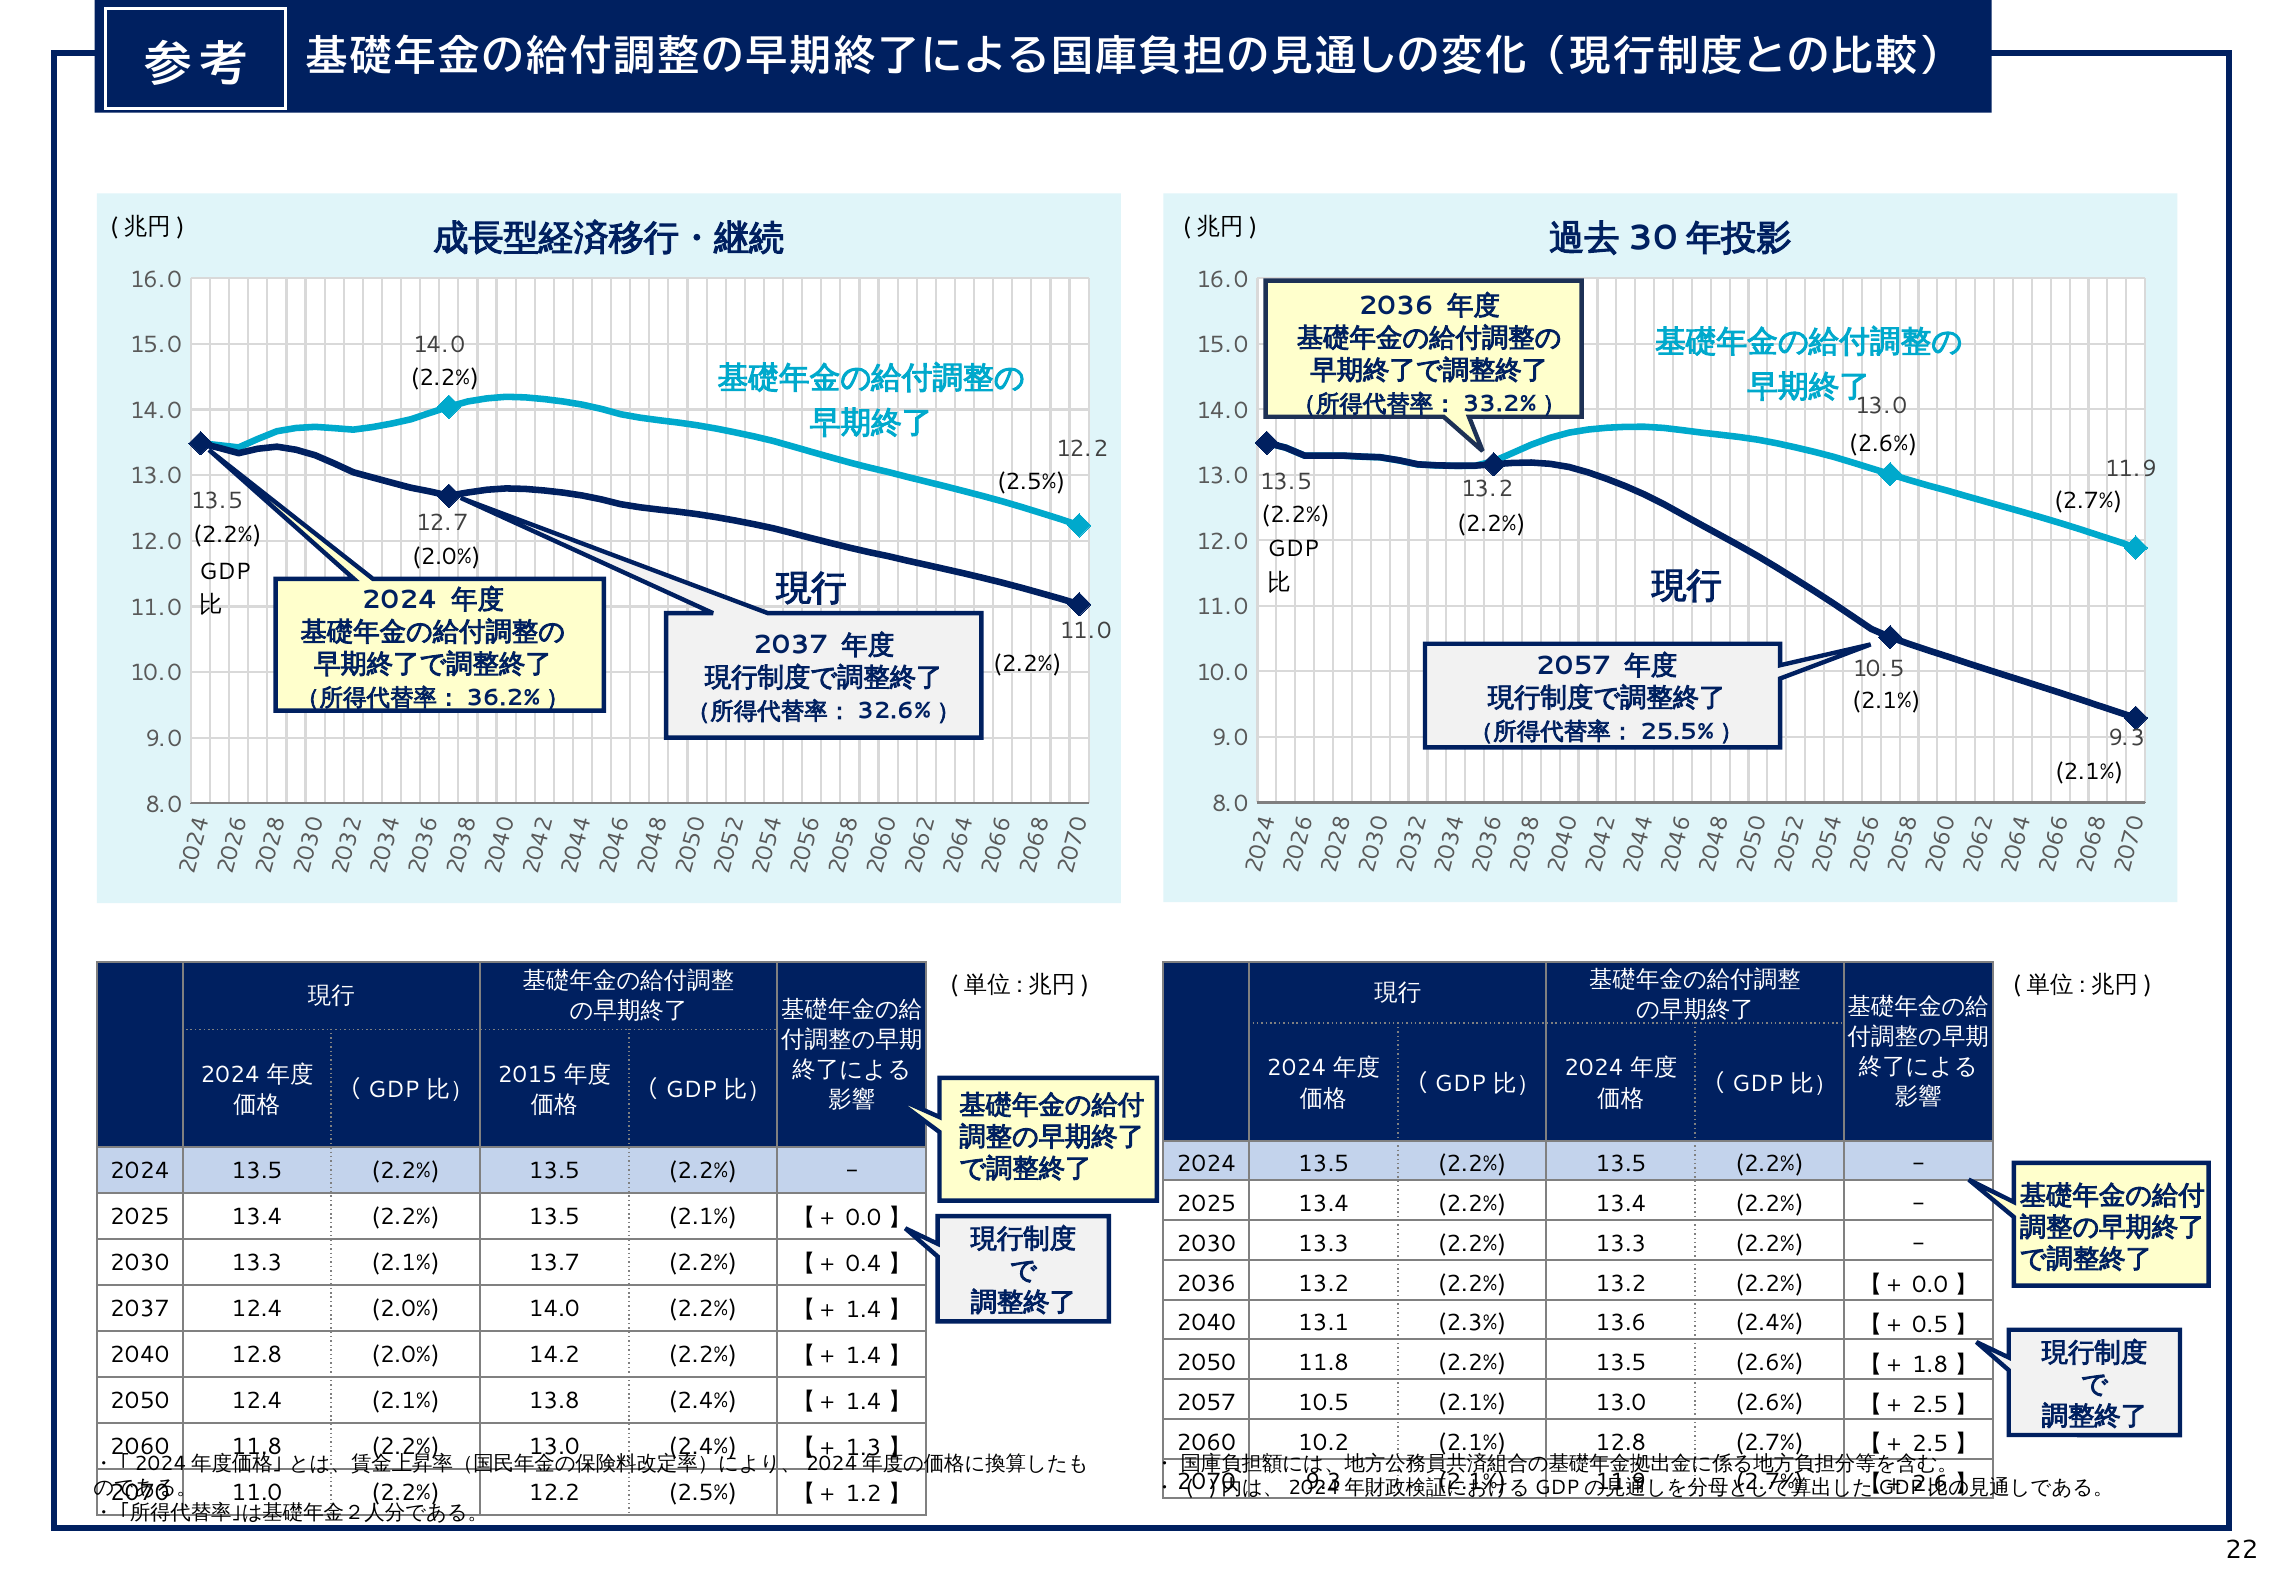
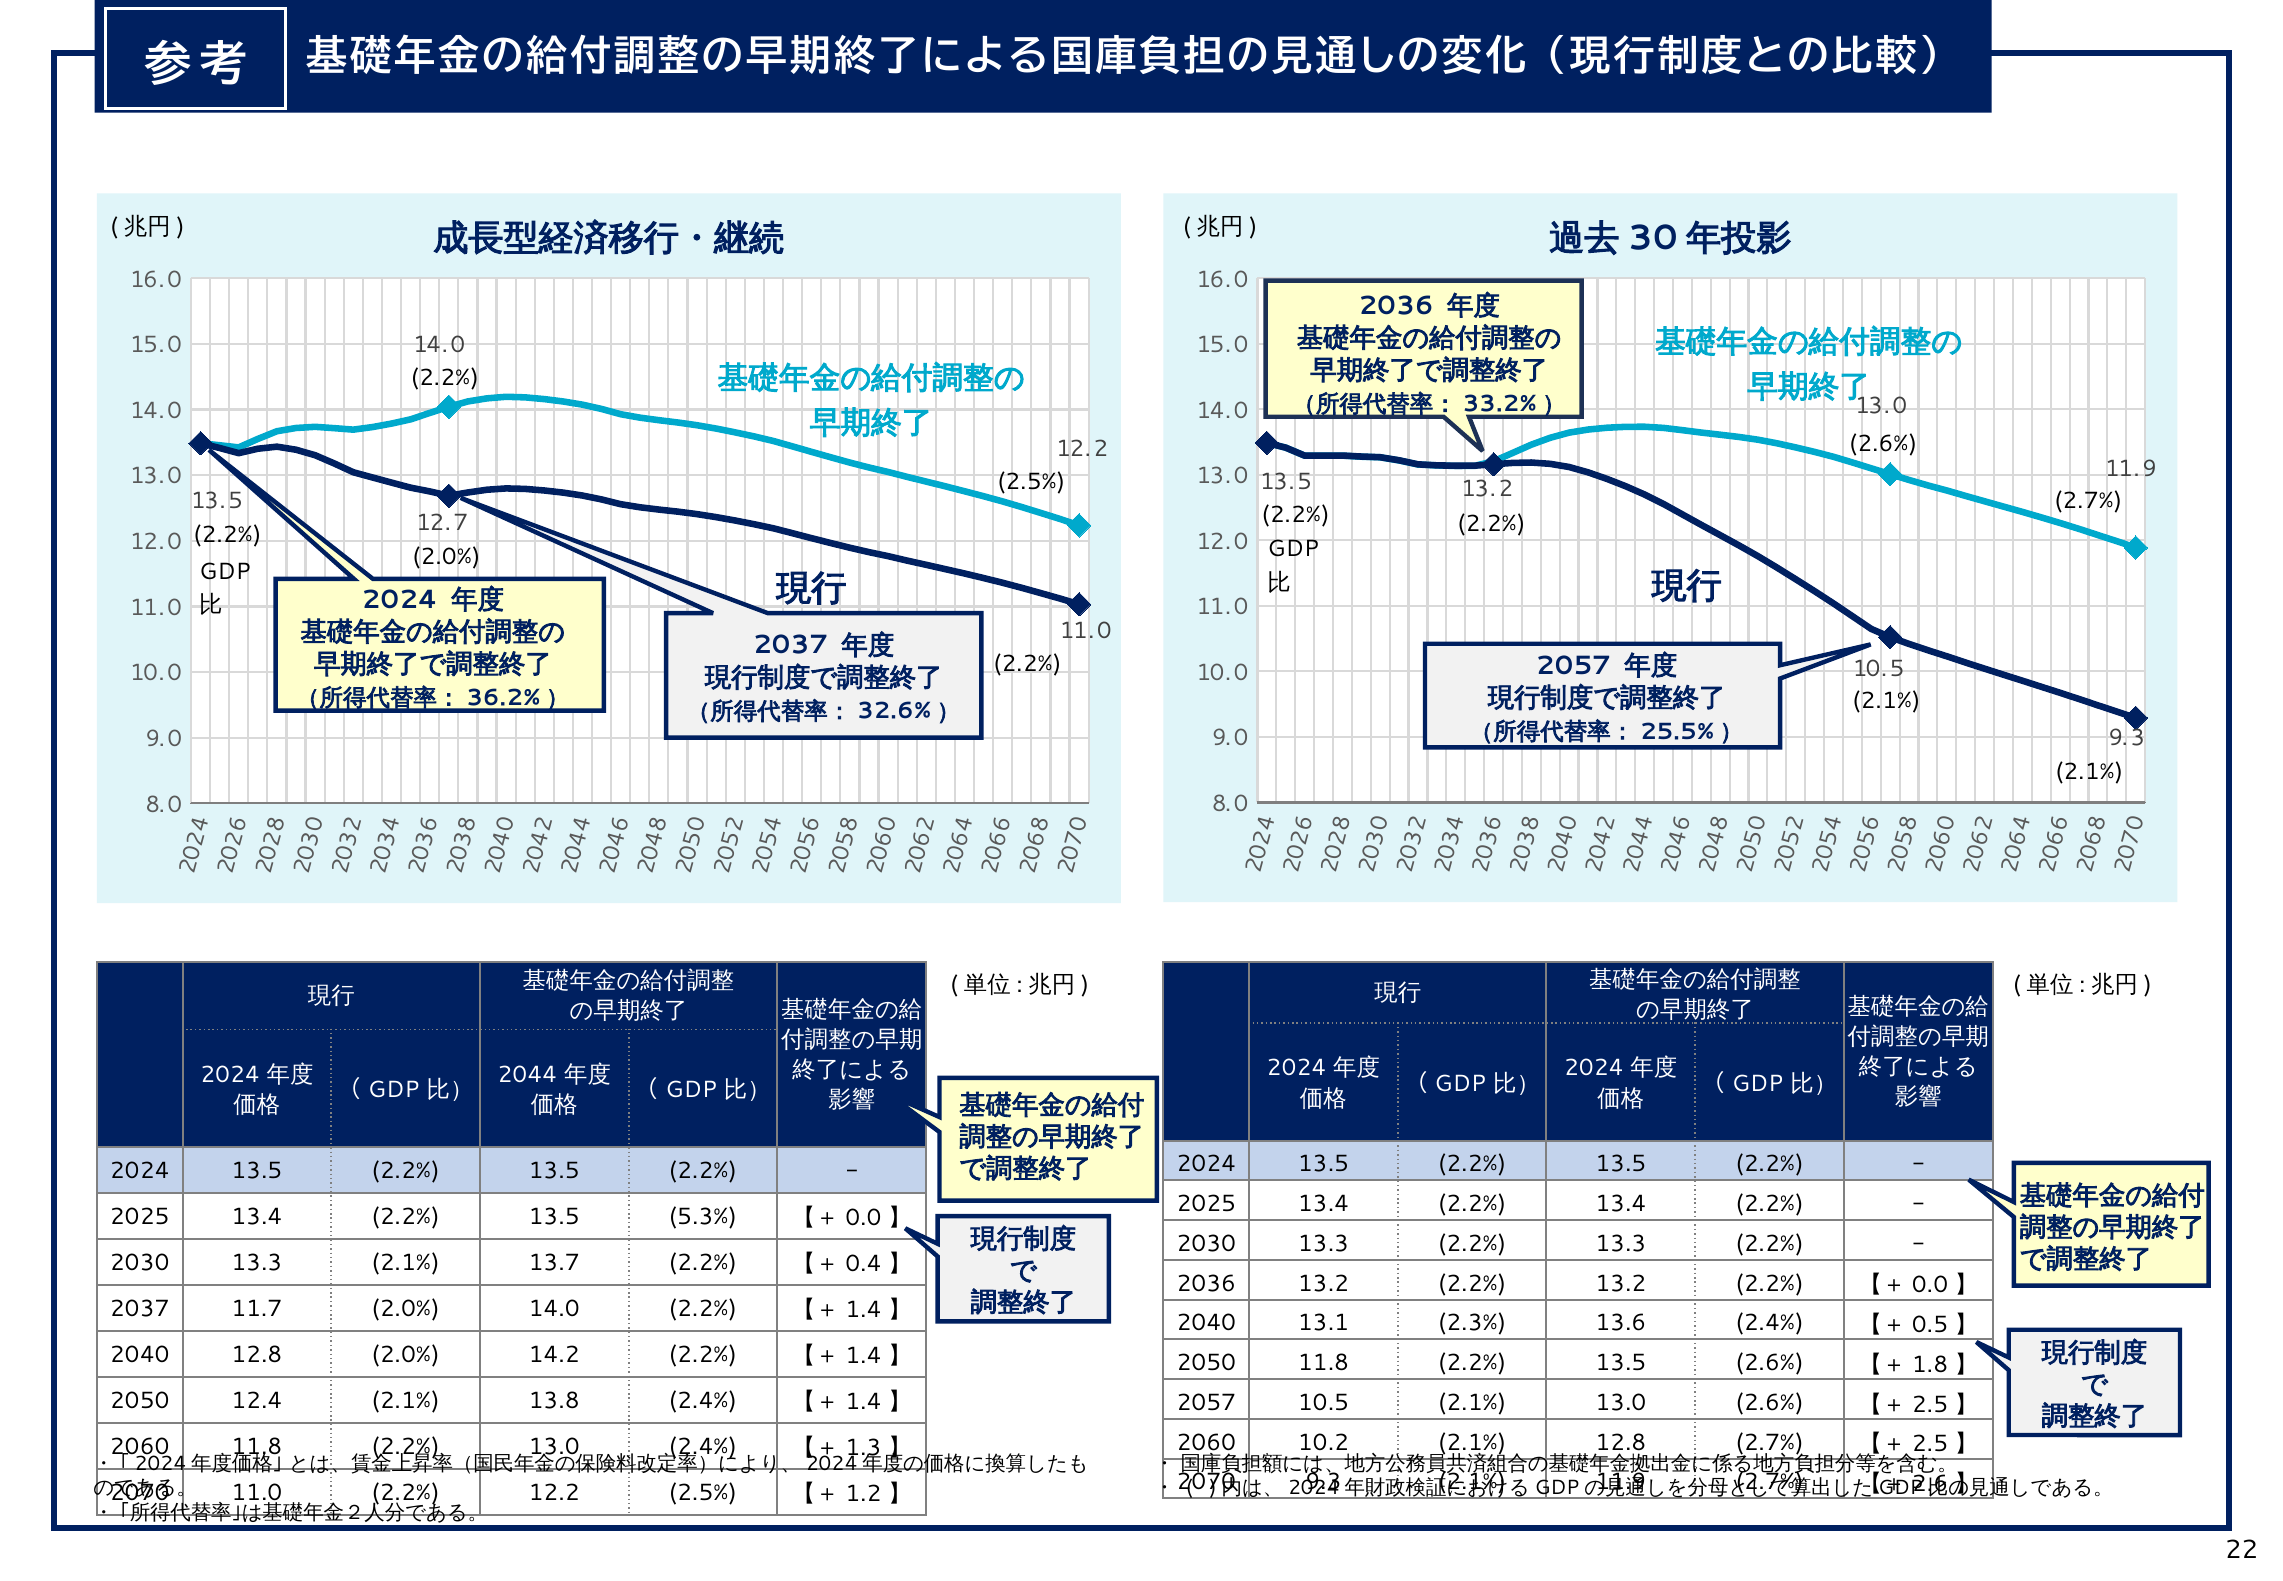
2015: 2015 -> 2044 (527, 1074)
13.5 2.1%: 2.1% -> 5.3% (703, 1217)
2037 12.4: 12.4 -> 11.7 (257, 1309)
